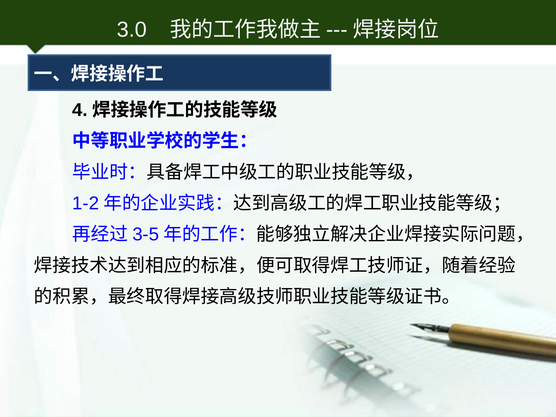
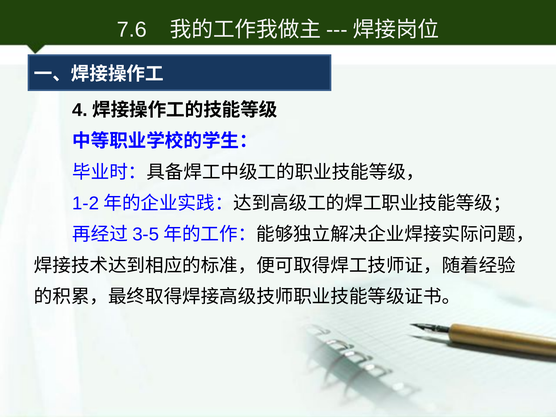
3.0: 3.0 -> 7.6 (132, 30)
